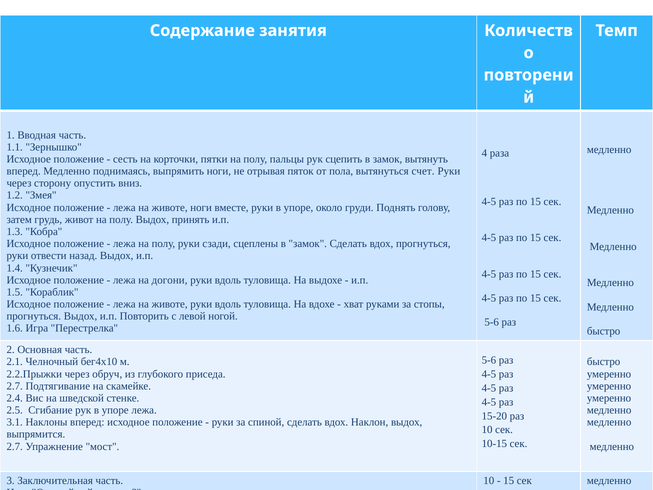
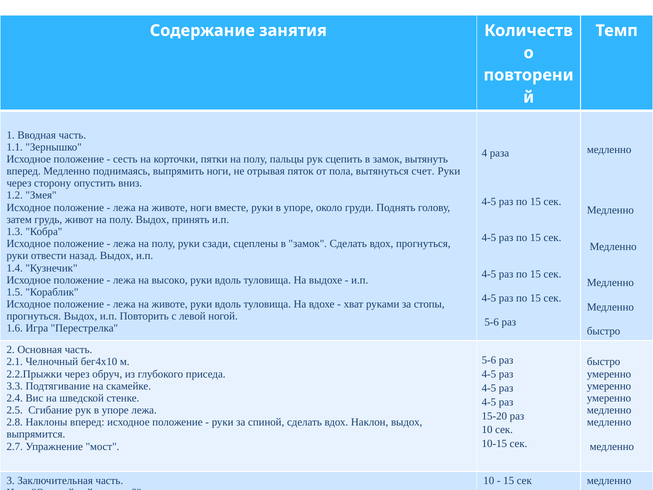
догони: догони -> высоко (170, 280)
2.7: 2.7 -> 3.3 (15, 386)
3.1: 3.1 -> 2.8 (15, 422)
